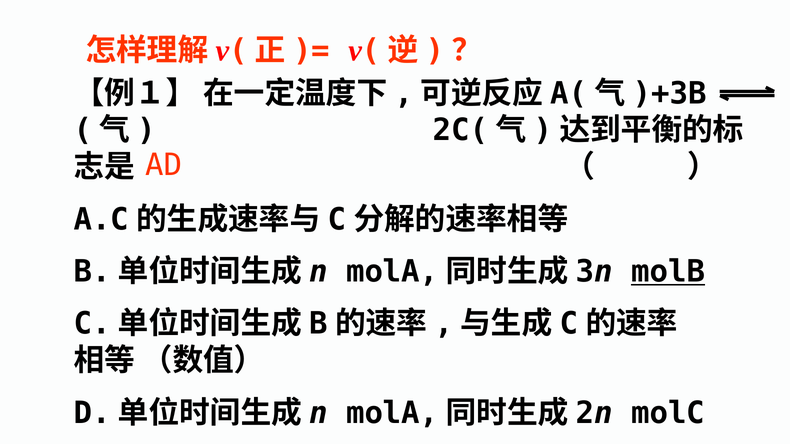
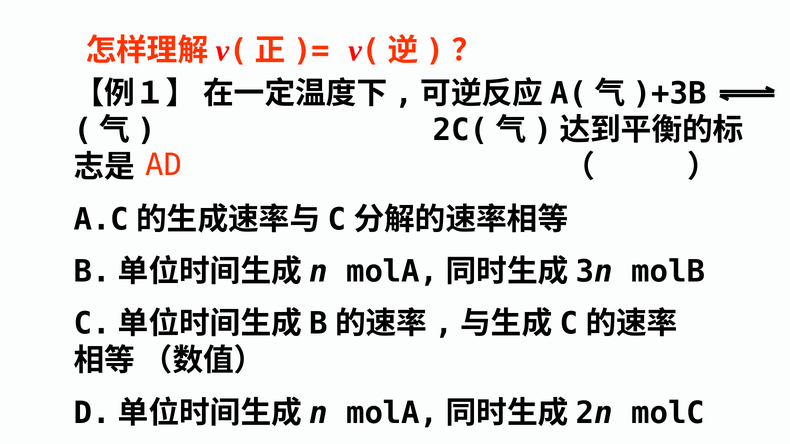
molB underline: present -> none (668, 272)
